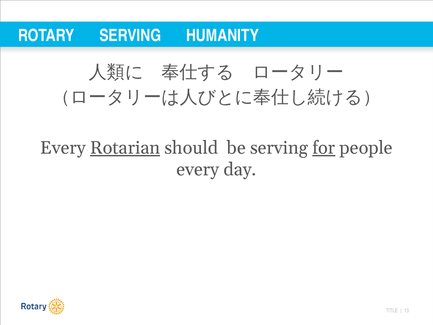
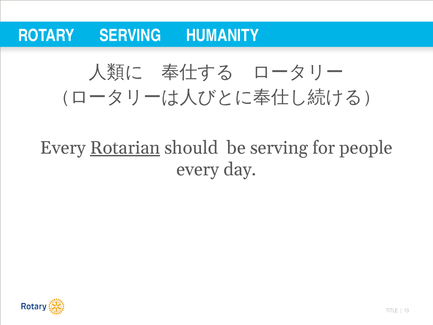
for underline: present -> none (324, 148)
